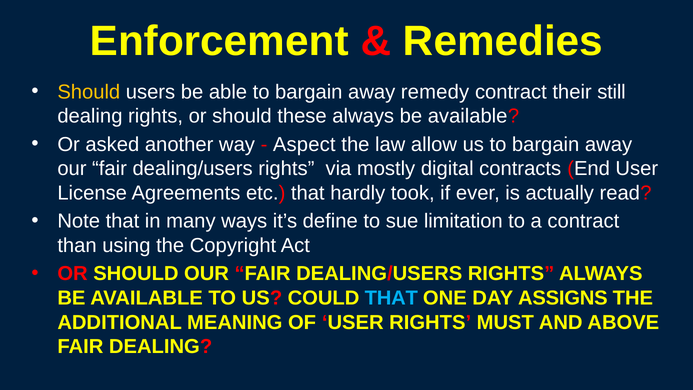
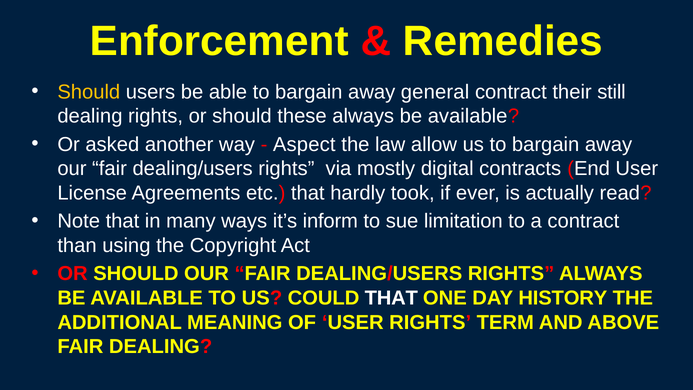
remedy: remedy -> general (435, 92)
define: define -> inform (330, 221)
THAT colour: light blue -> white (391, 298)
ASSIGNS: ASSIGNS -> HISTORY (563, 298)
MUST: MUST -> TERM (505, 322)
